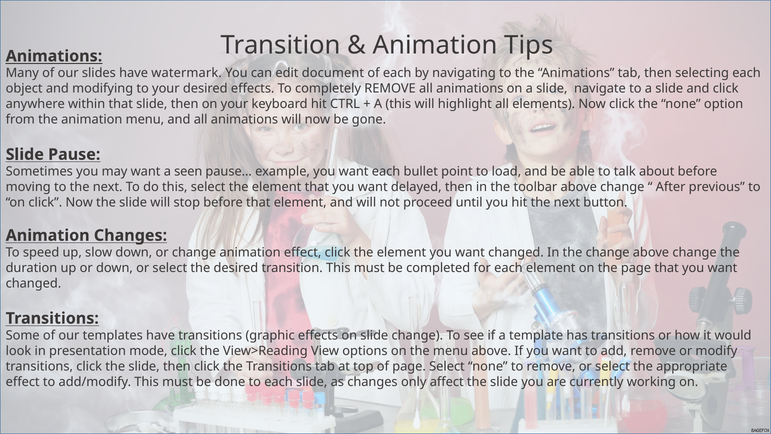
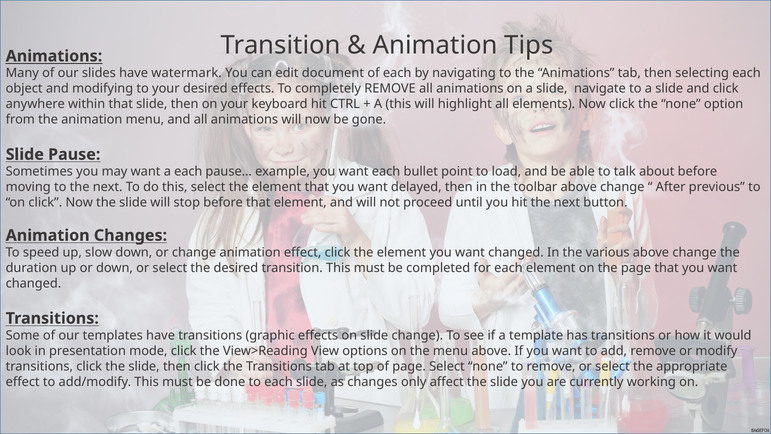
a seen: seen -> each (188, 171)
the change: change -> various (608, 252)
